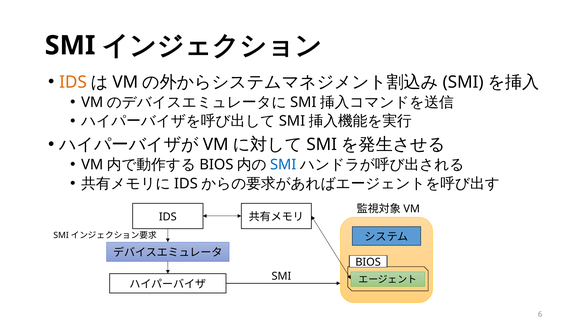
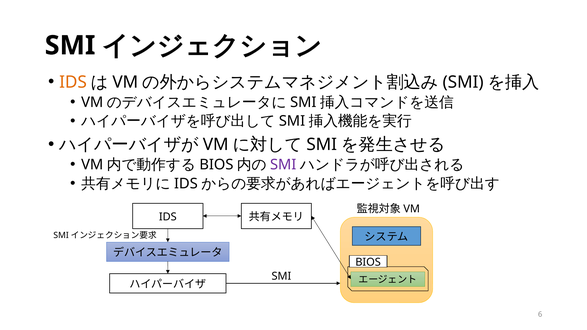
SMI colour: blue -> purple (283, 165)
